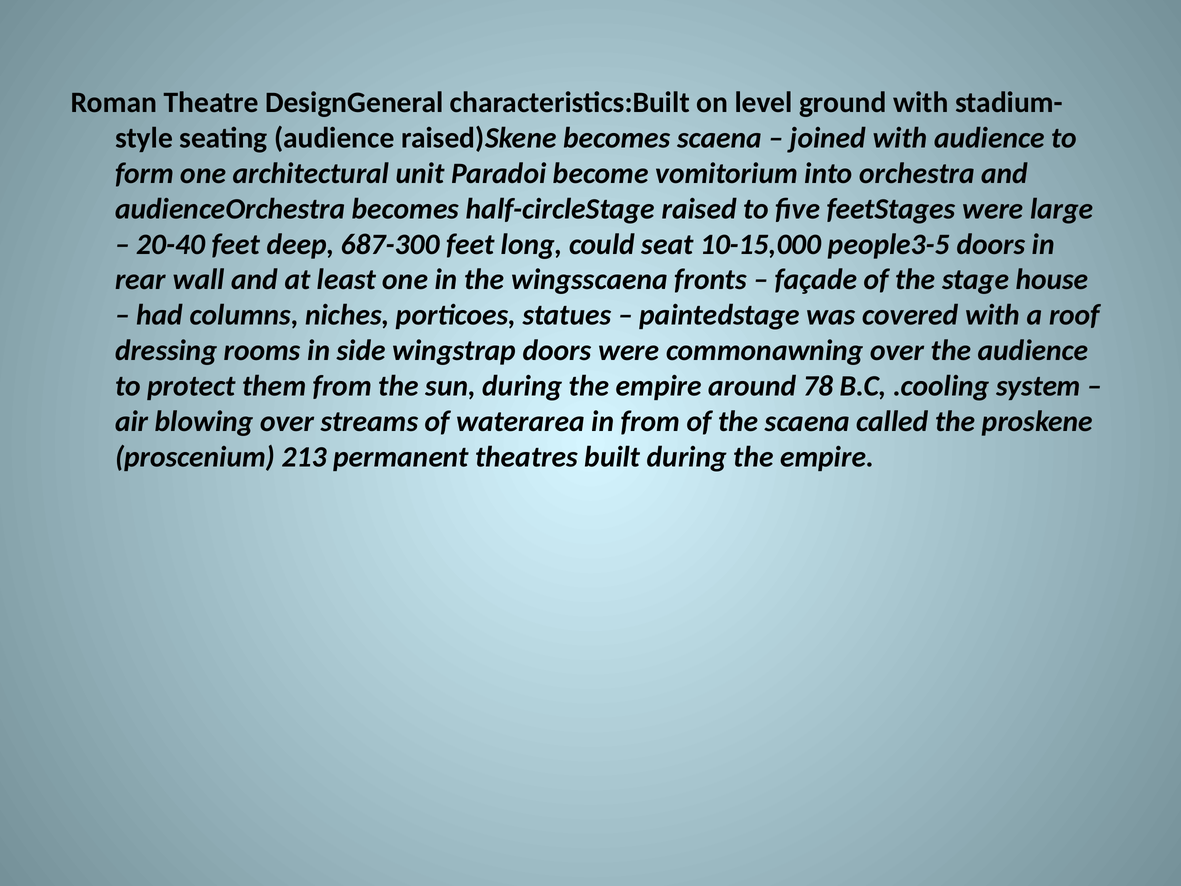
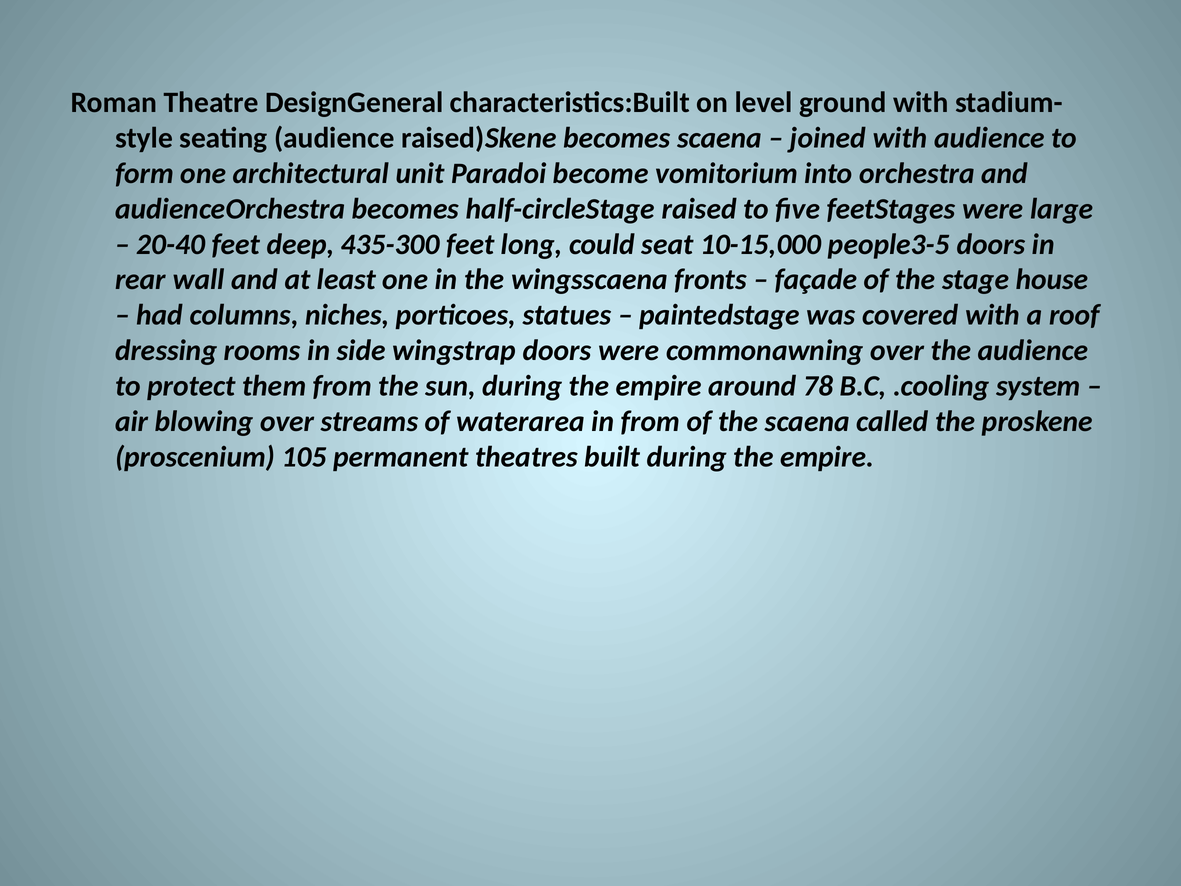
687-300: 687-300 -> 435-300 (390, 244)
213: 213 -> 105 (304, 457)
